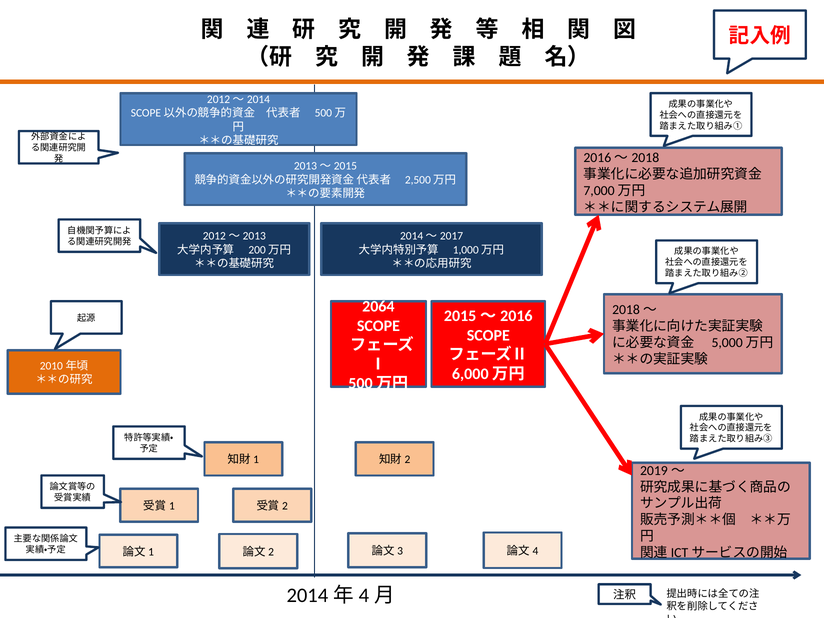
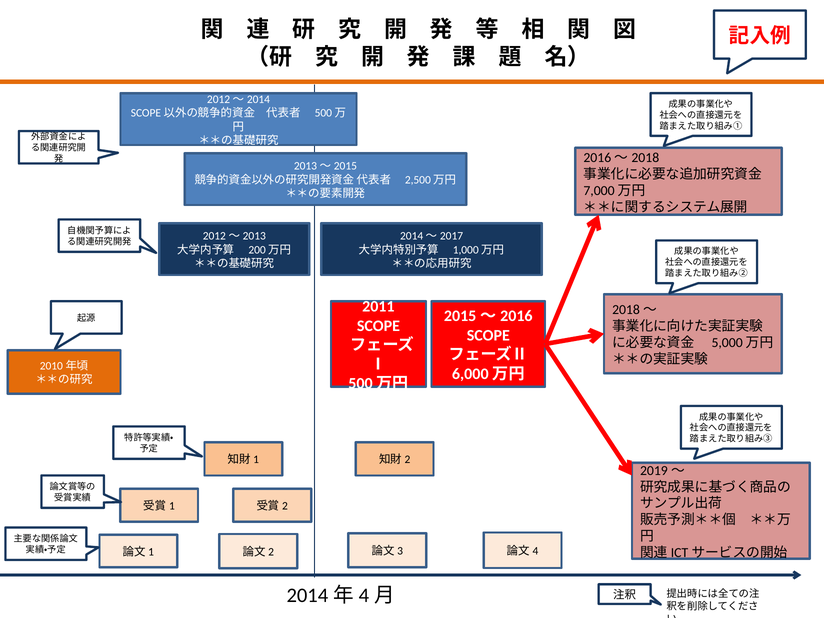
2064: 2064 -> 2011 (378, 307)
